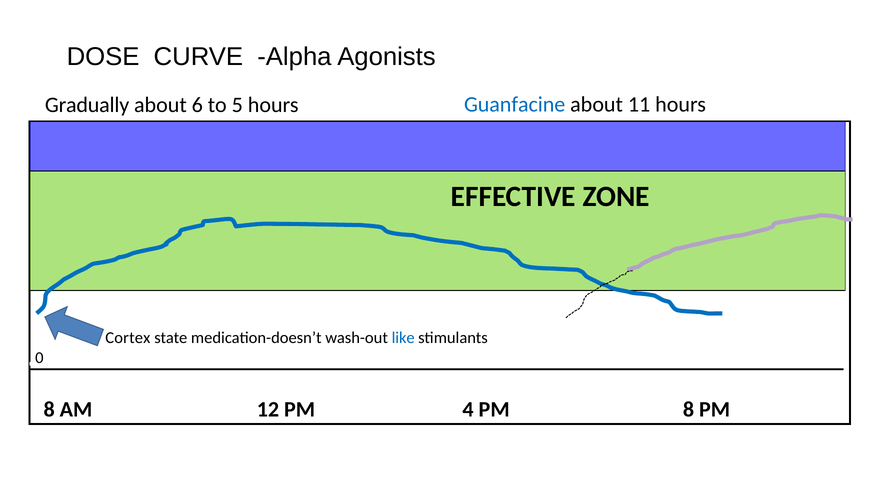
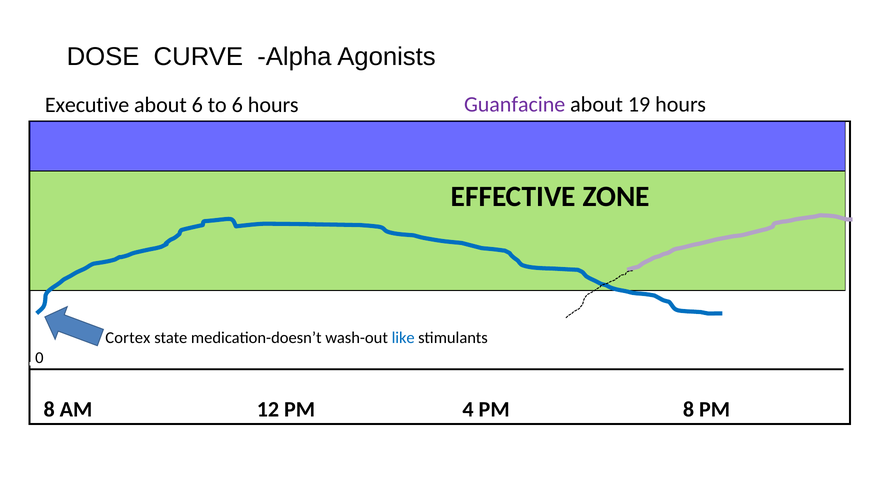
Gradually: Gradually -> Executive (87, 105)
to 5: 5 -> 6 (237, 105)
Guanfacine colour: blue -> purple (515, 104)
11: 11 -> 19 (639, 104)
